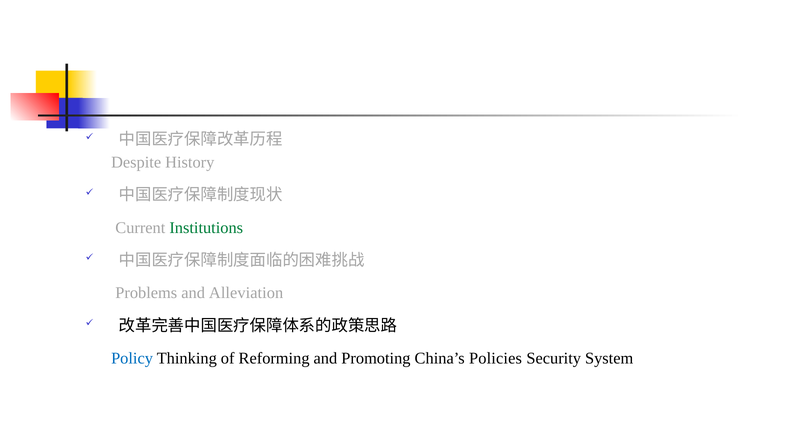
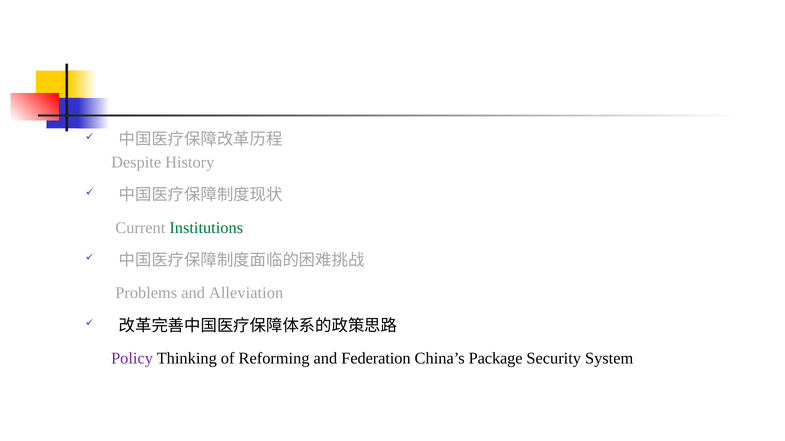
Policy colour: blue -> purple (132, 359)
Promoting: Promoting -> Federation (376, 359)
Policies: Policies -> Package (496, 359)
